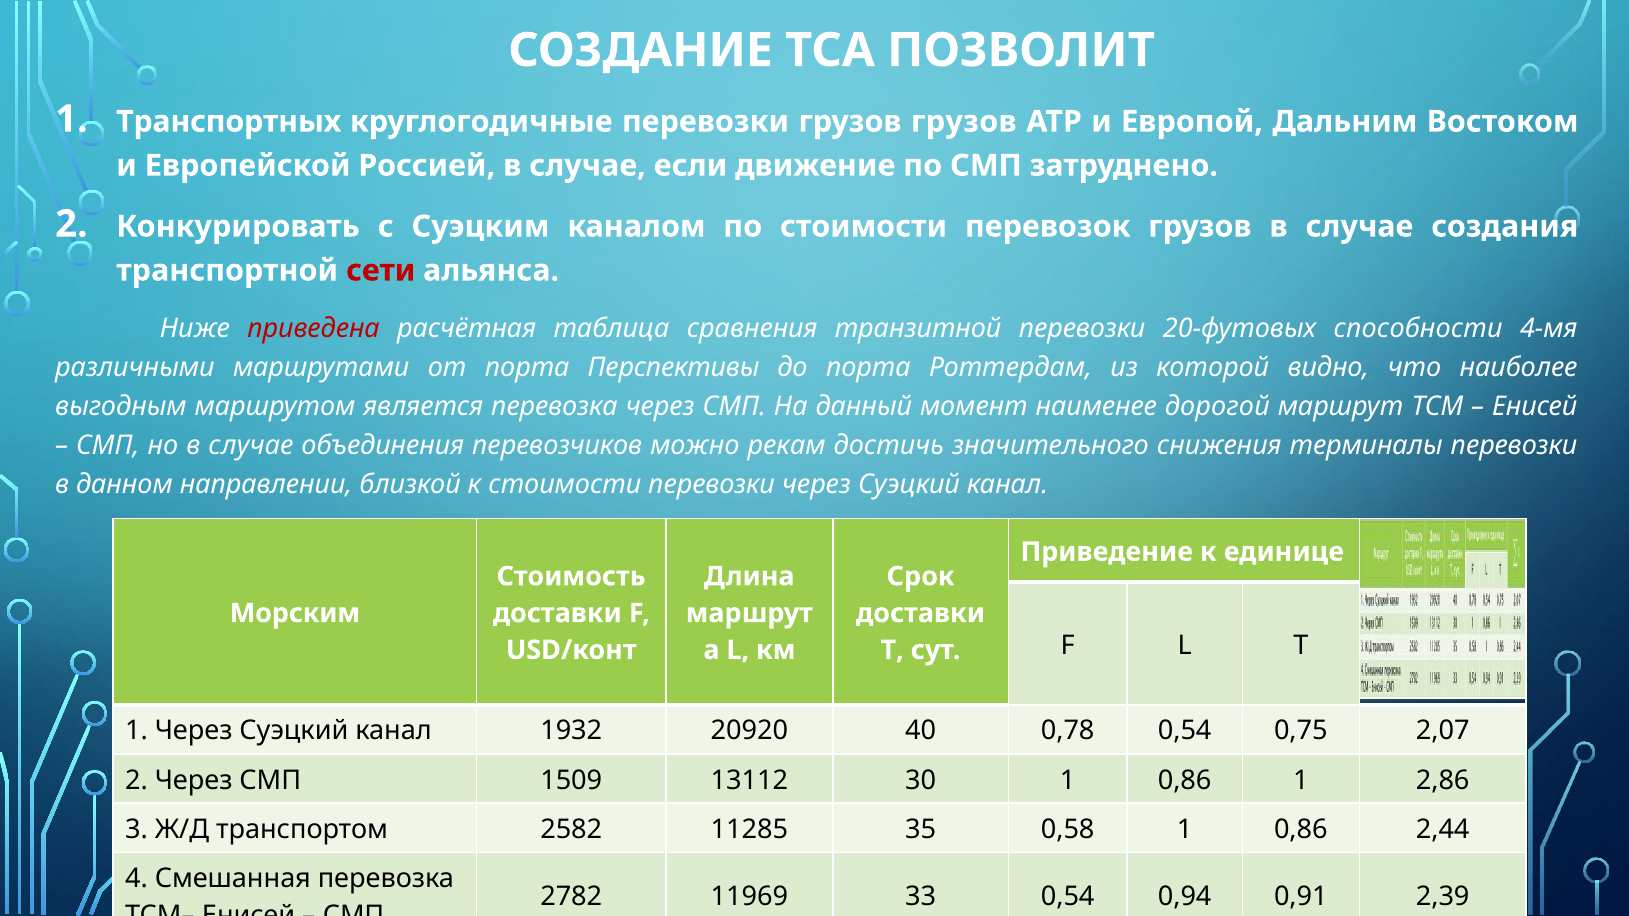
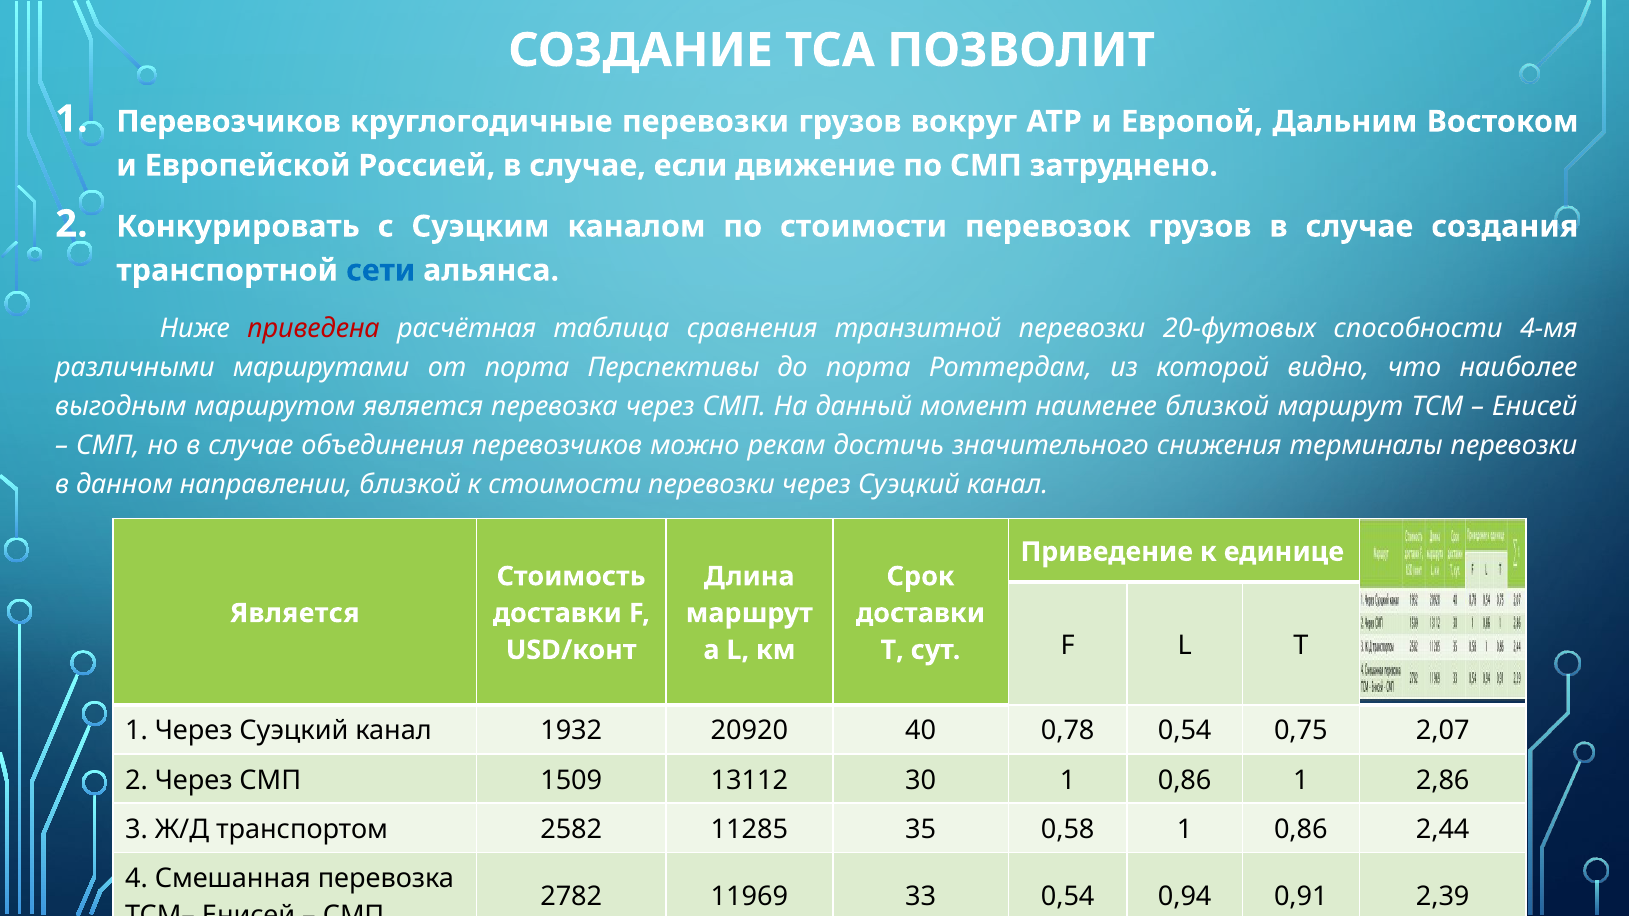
Транспортных: Транспортных -> Перевозчиков (229, 122)
грузов грузов: грузов -> вокруг (964, 122)
сети colour: red -> blue (381, 271)
наименее дорогой: дорогой -> близкой (1217, 406)
Морским: Морским -> Является (295, 613)
